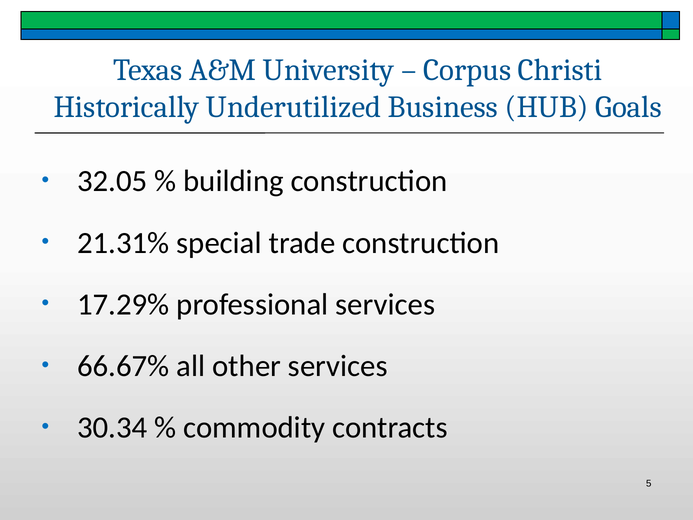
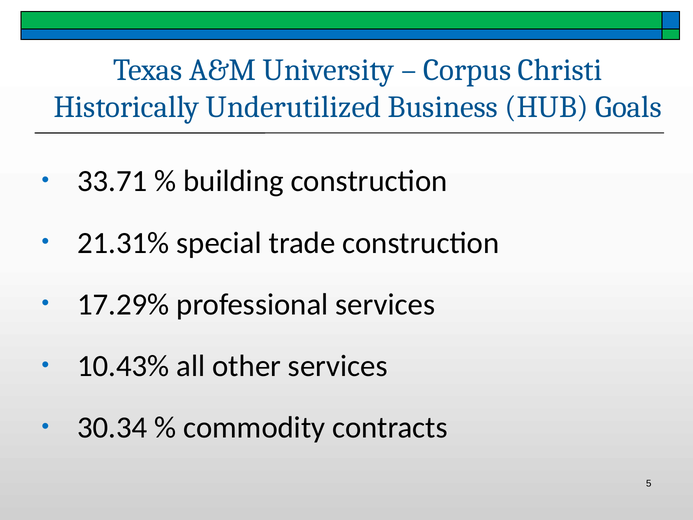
32.05: 32.05 -> 33.71 (112, 181)
66.67%: 66.67% -> 10.43% (123, 366)
